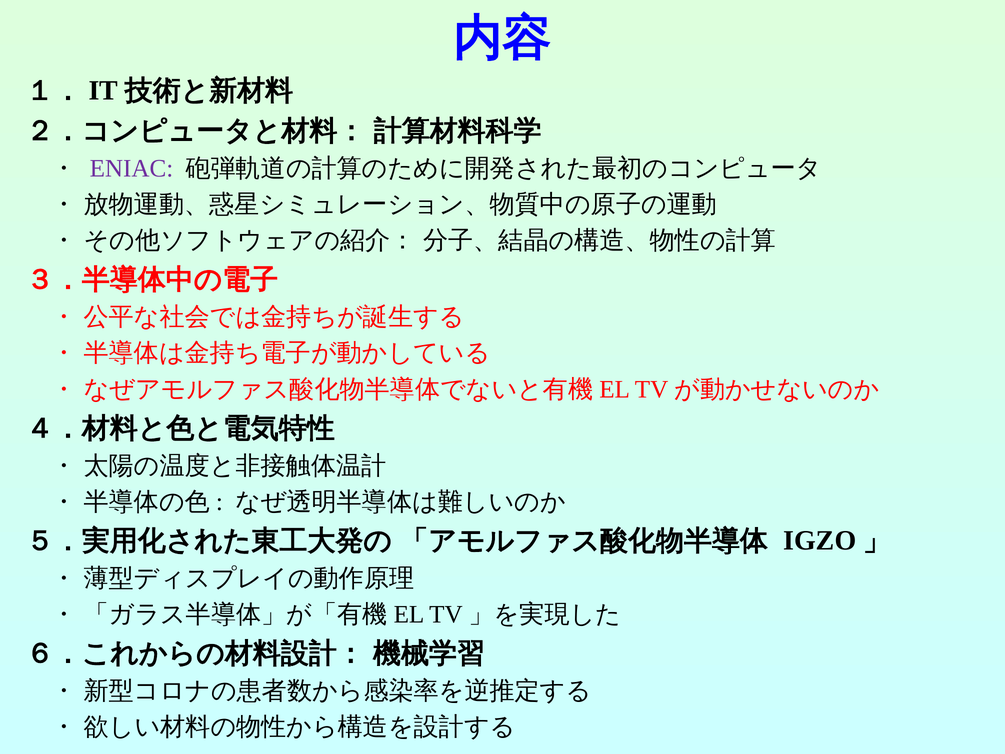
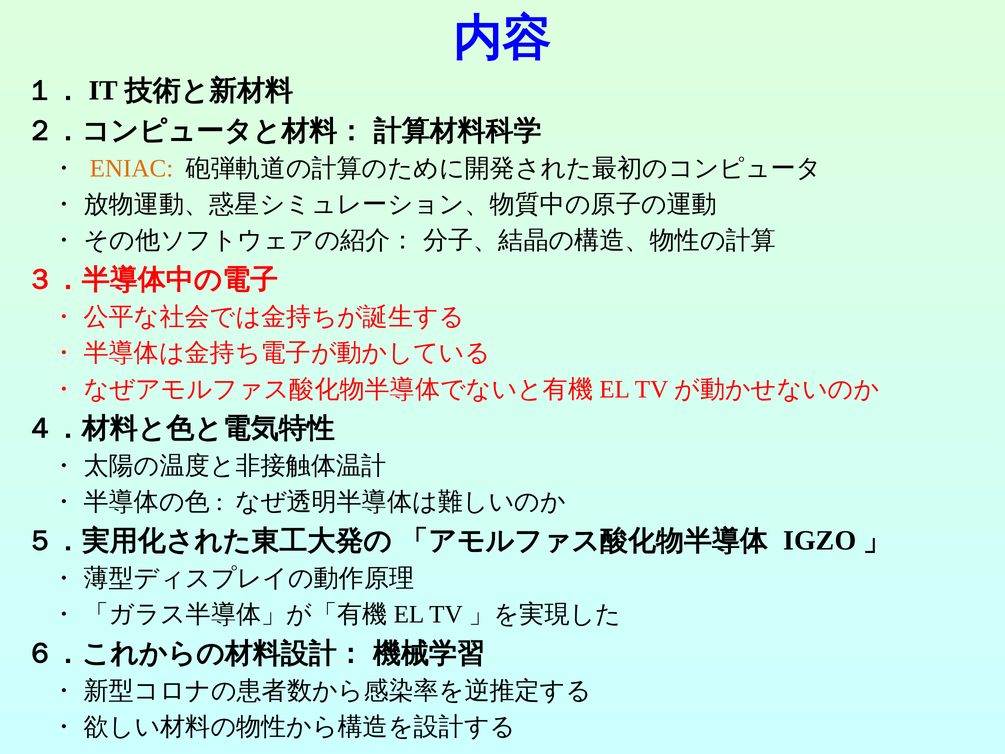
ENIAC colour: purple -> orange (131, 168)
